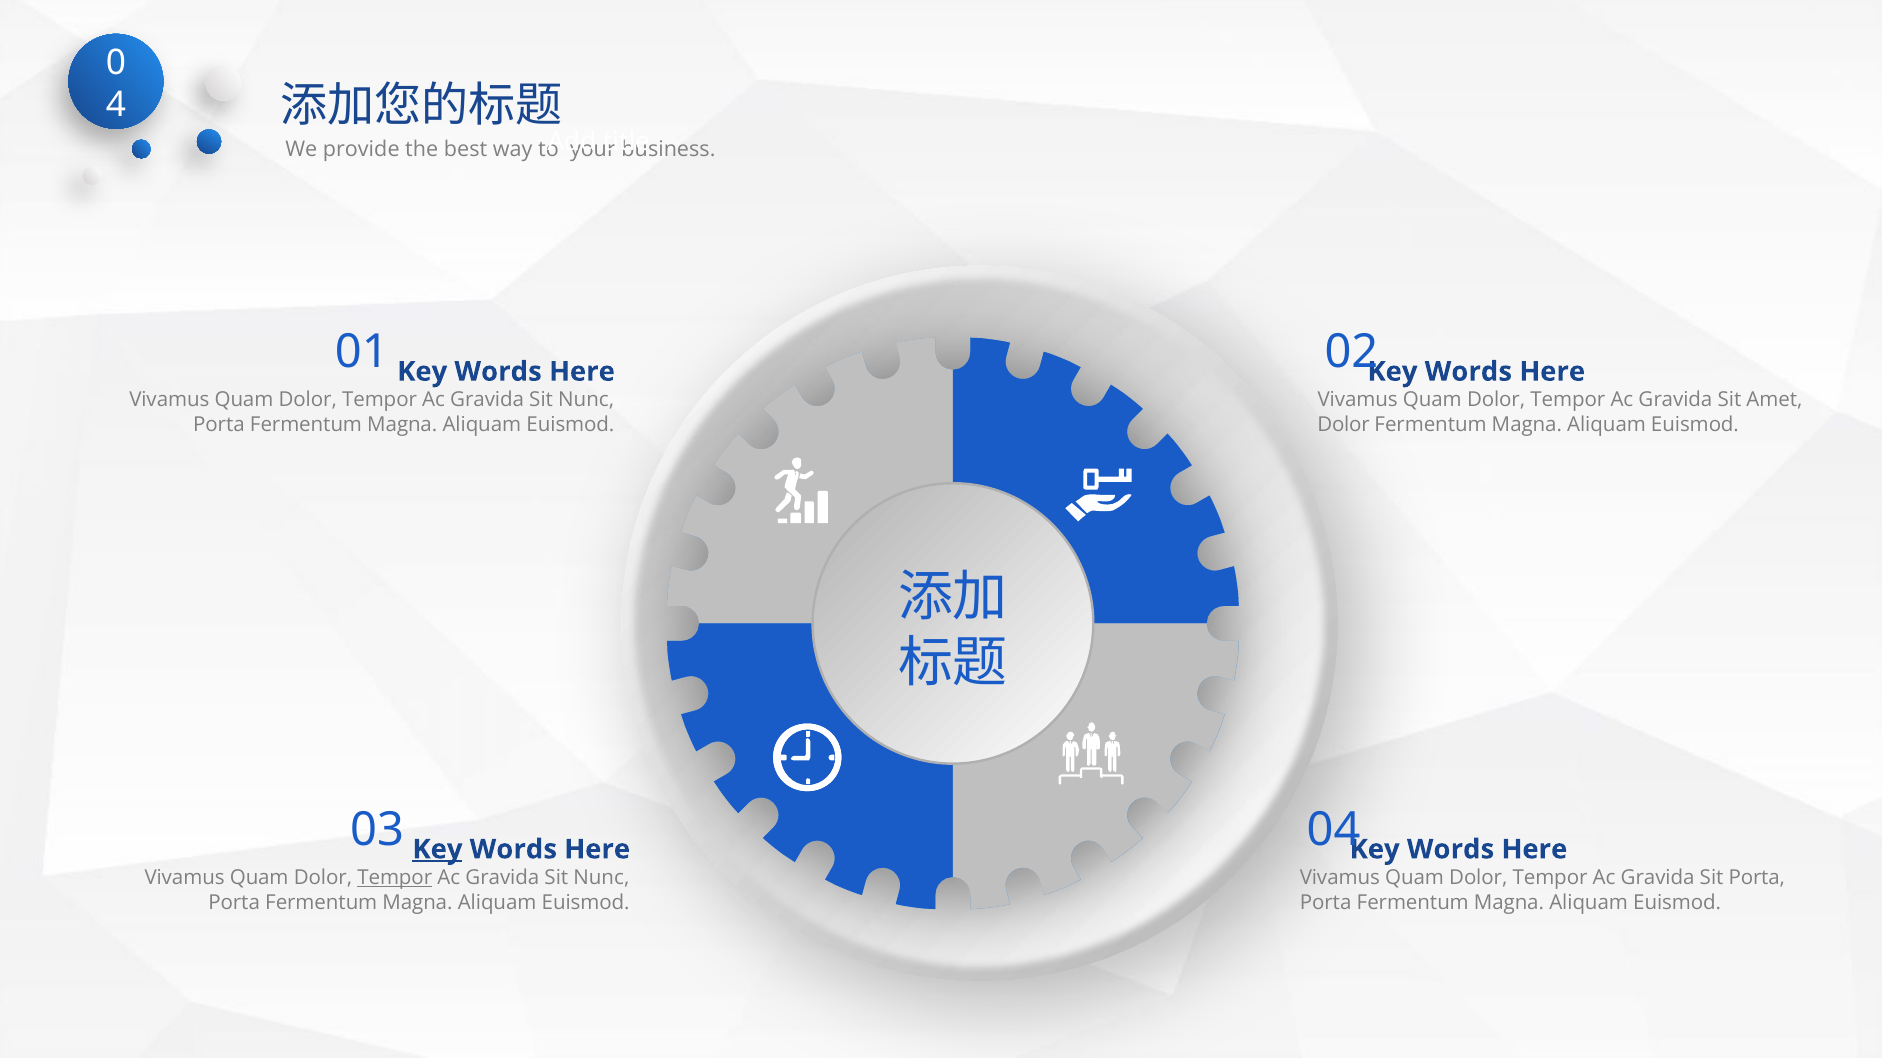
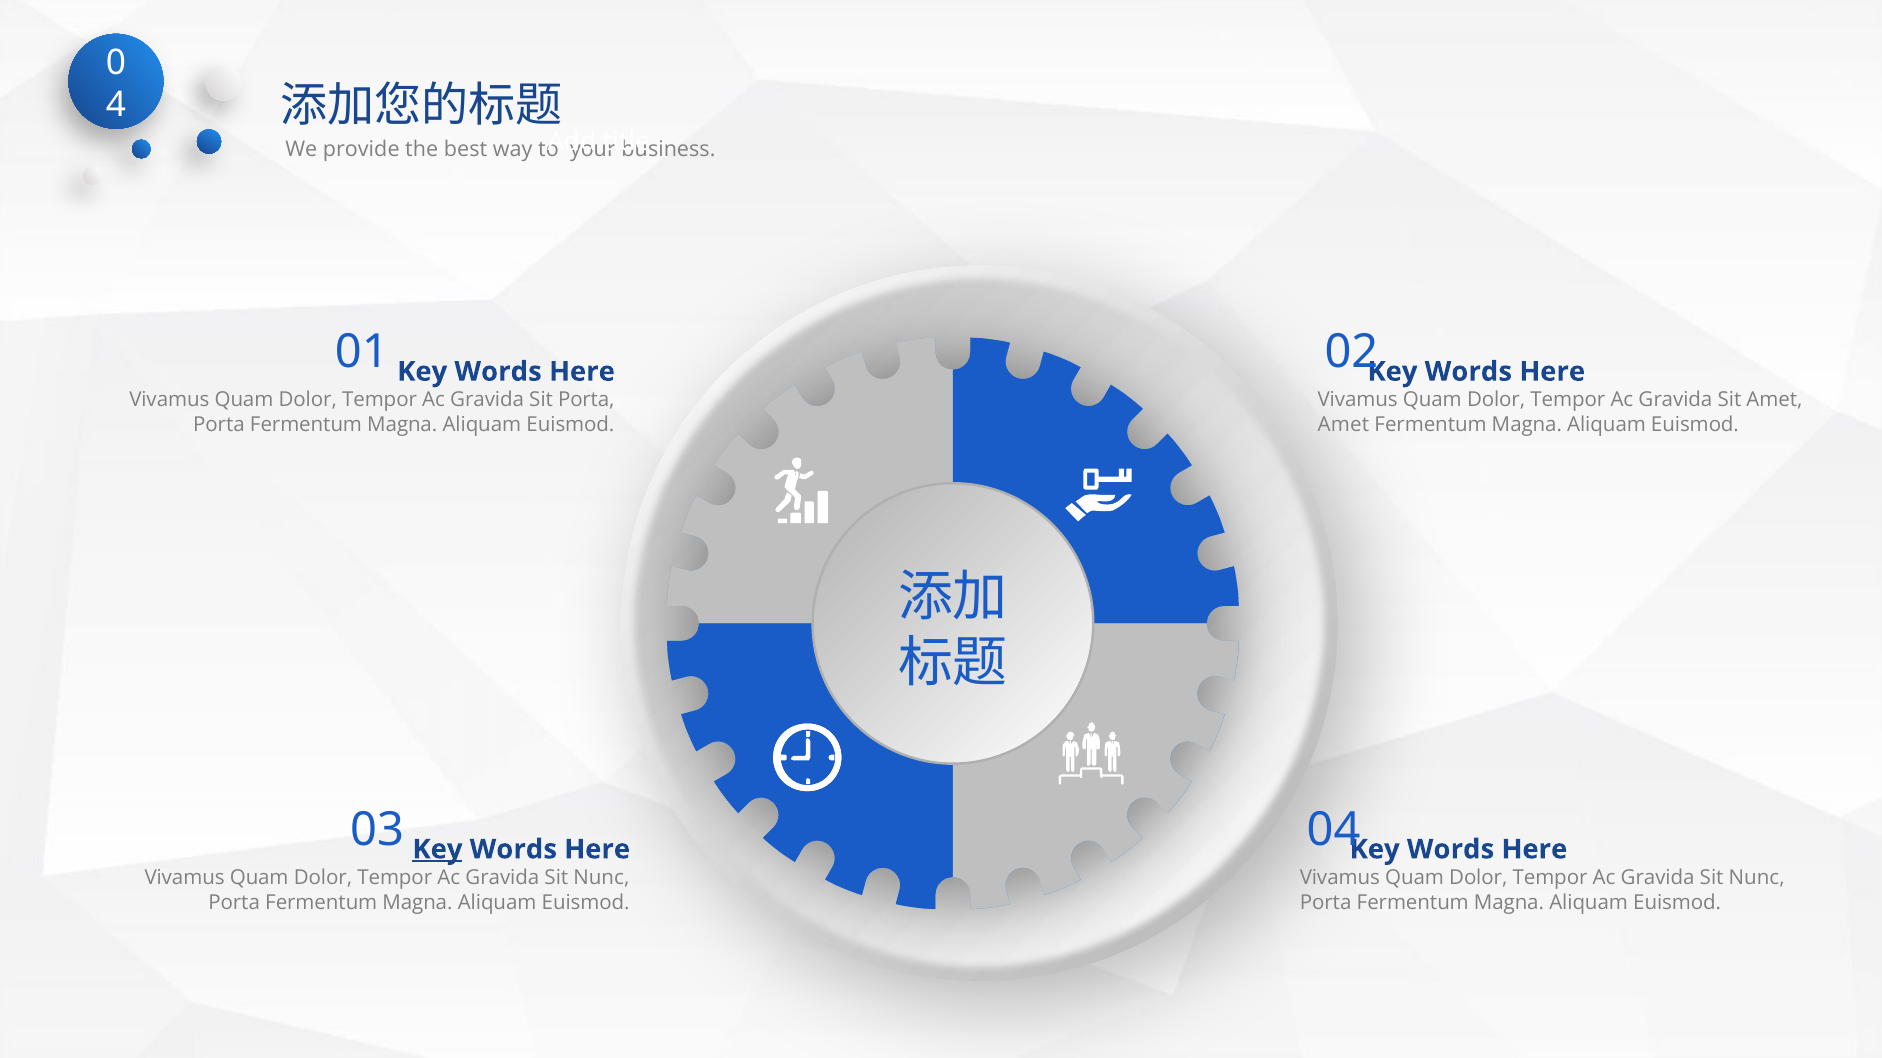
Nunc: Nunc -> Porta (586, 400)
Dolor: Dolor -> Amet (1343, 425)
Tempor underline: present -> none (395, 878)
Porta: Porta -> Nunc (1757, 878)
